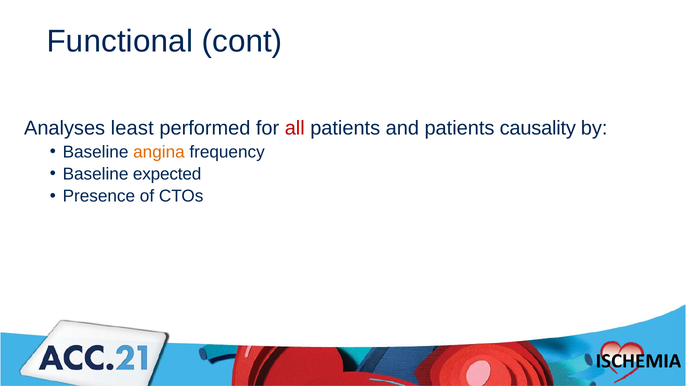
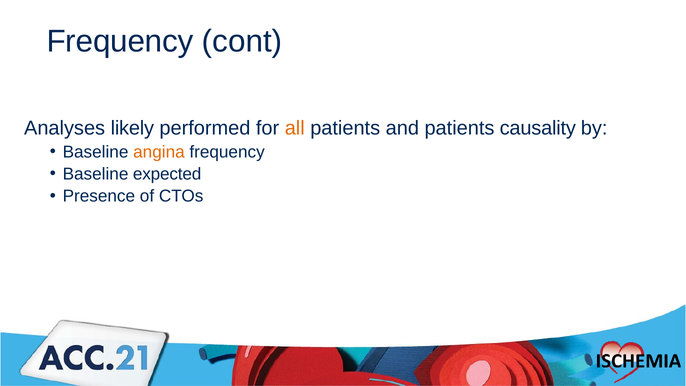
Functional: Functional -> Frequency (120, 41)
least: least -> likely (132, 128)
all colour: red -> orange (295, 128)
